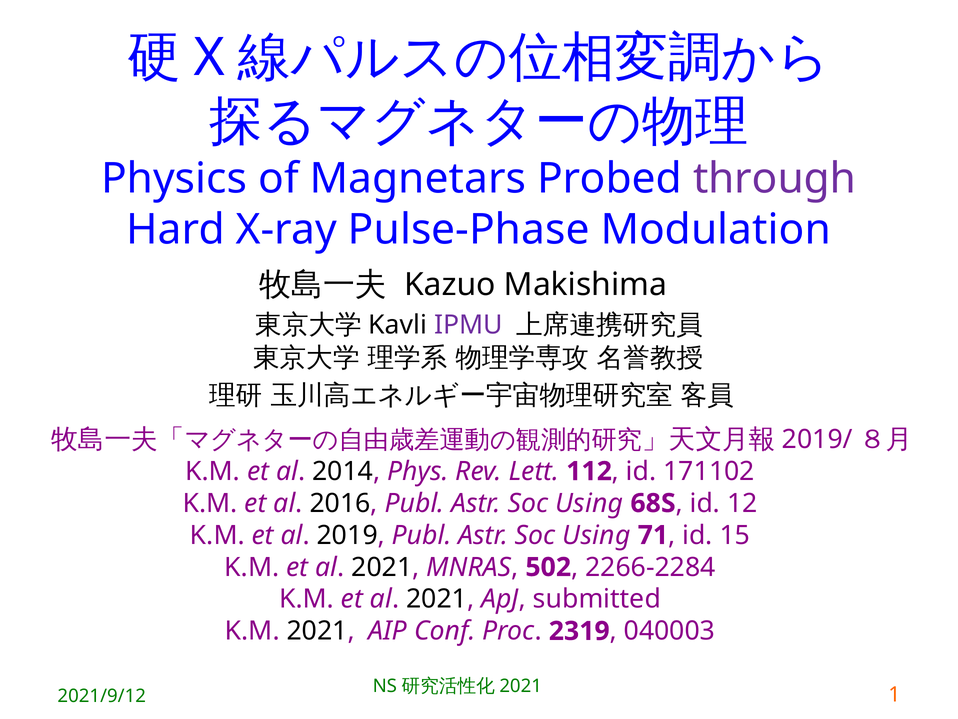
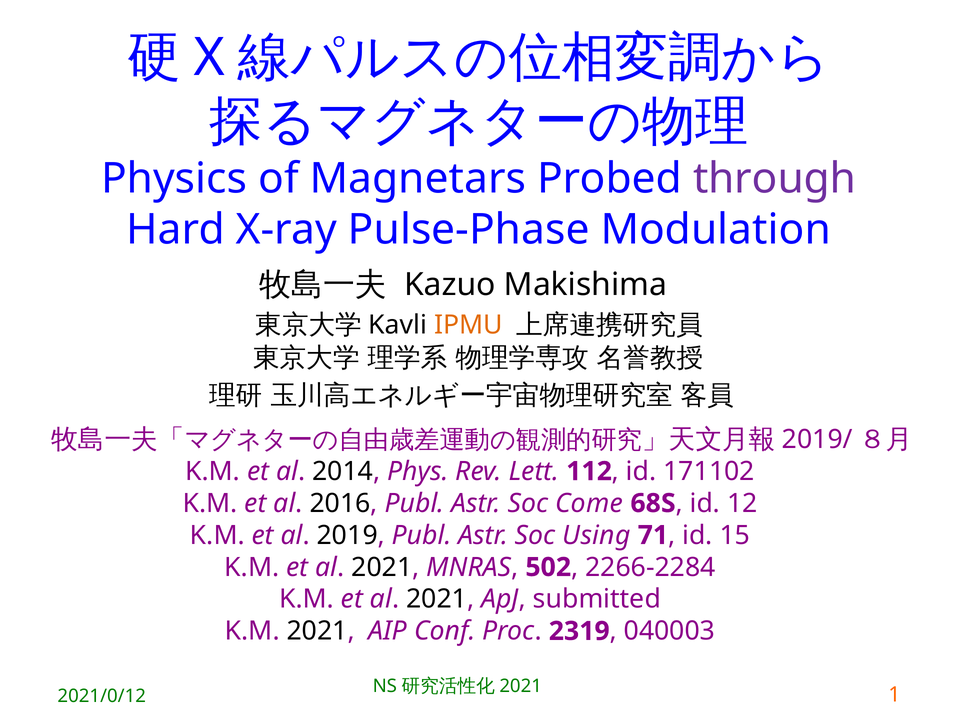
IPMU colour: purple -> orange (468, 325)
Using: Using -> Come (589, 503)
2021/9/12: 2021/9/12 -> 2021/0/12 (102, 696)
